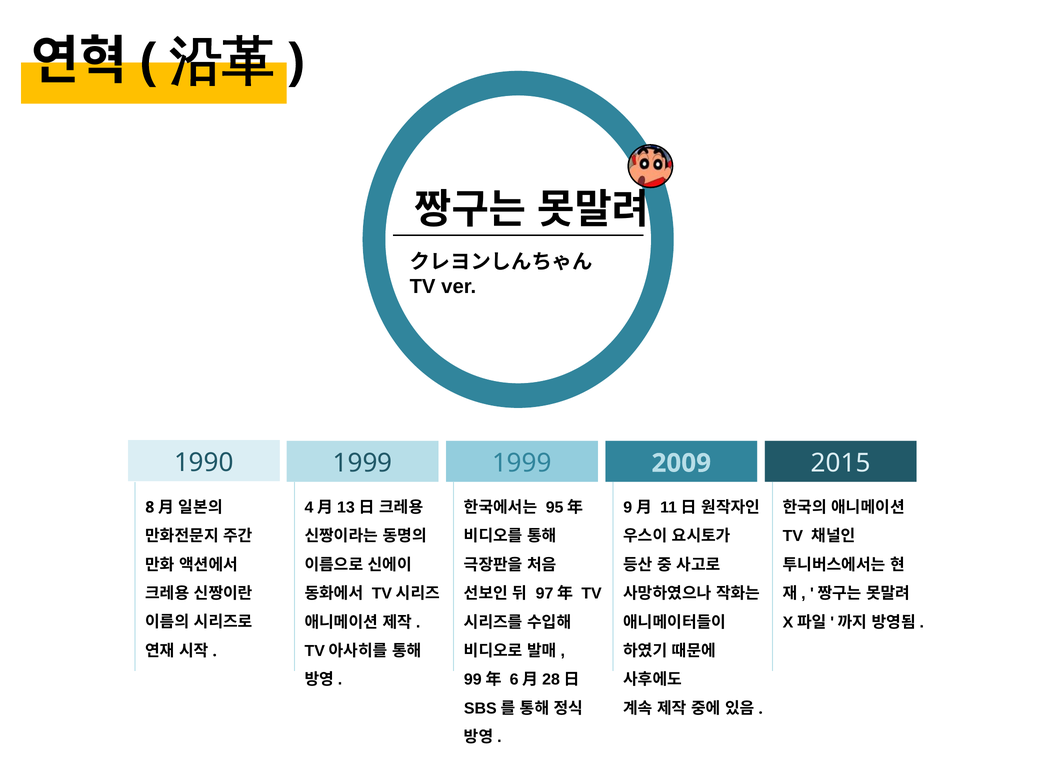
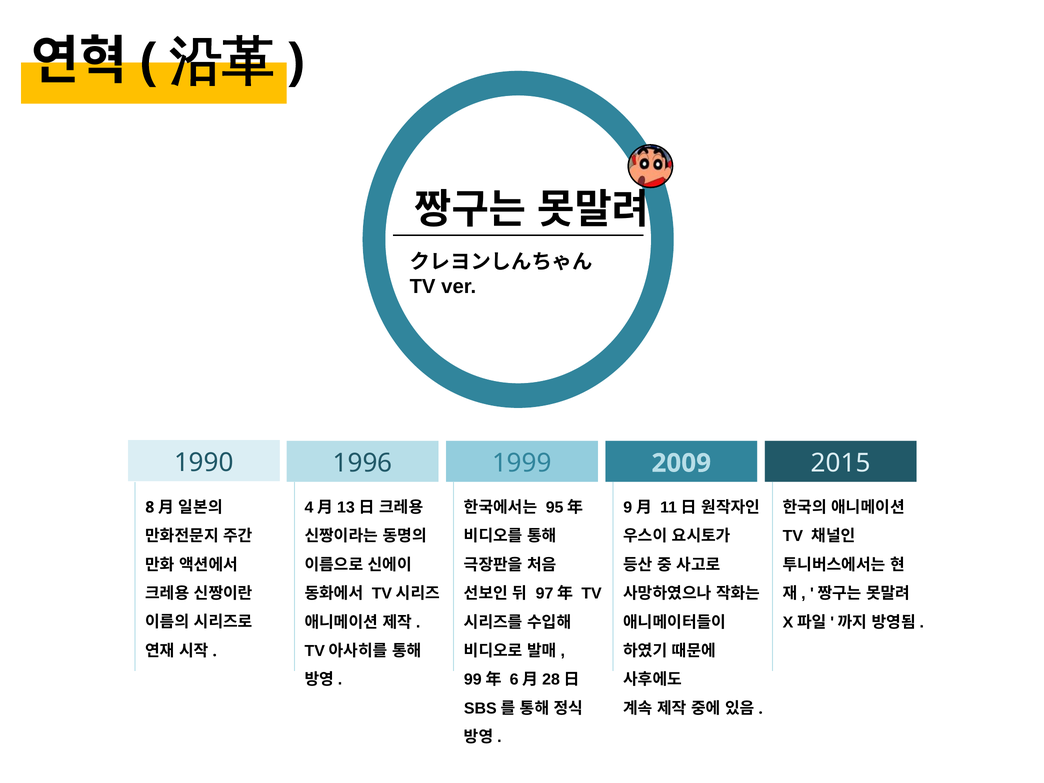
1999: 1999 -> 1996 (363, 463)
